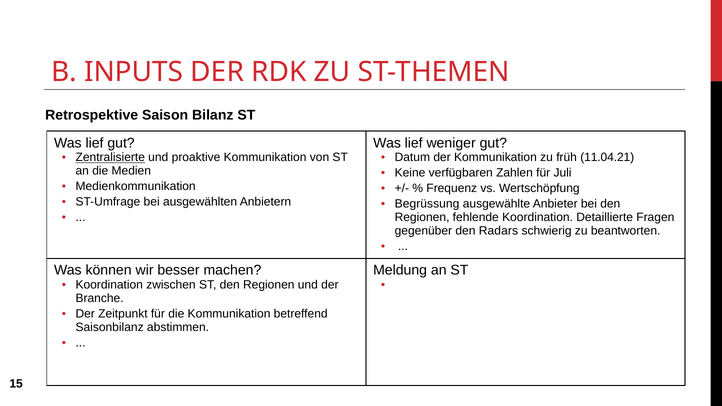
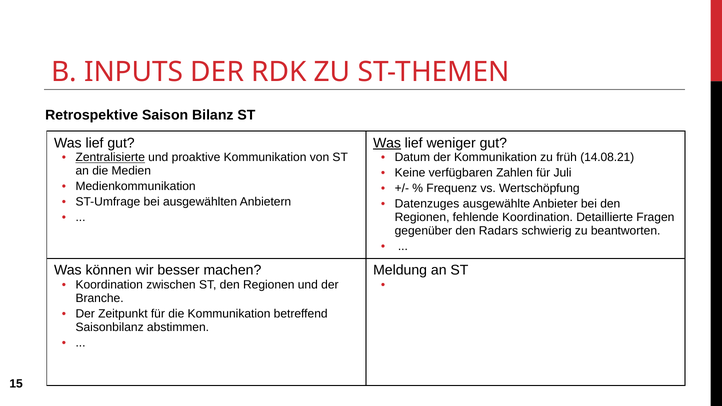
Was underline: none -> present (387, 143)
11.04.21: 11.04.21 -> 14.08.21 (607, 158)
Begrüssung: Begrüssung -> Datenzuges (427, 204)
